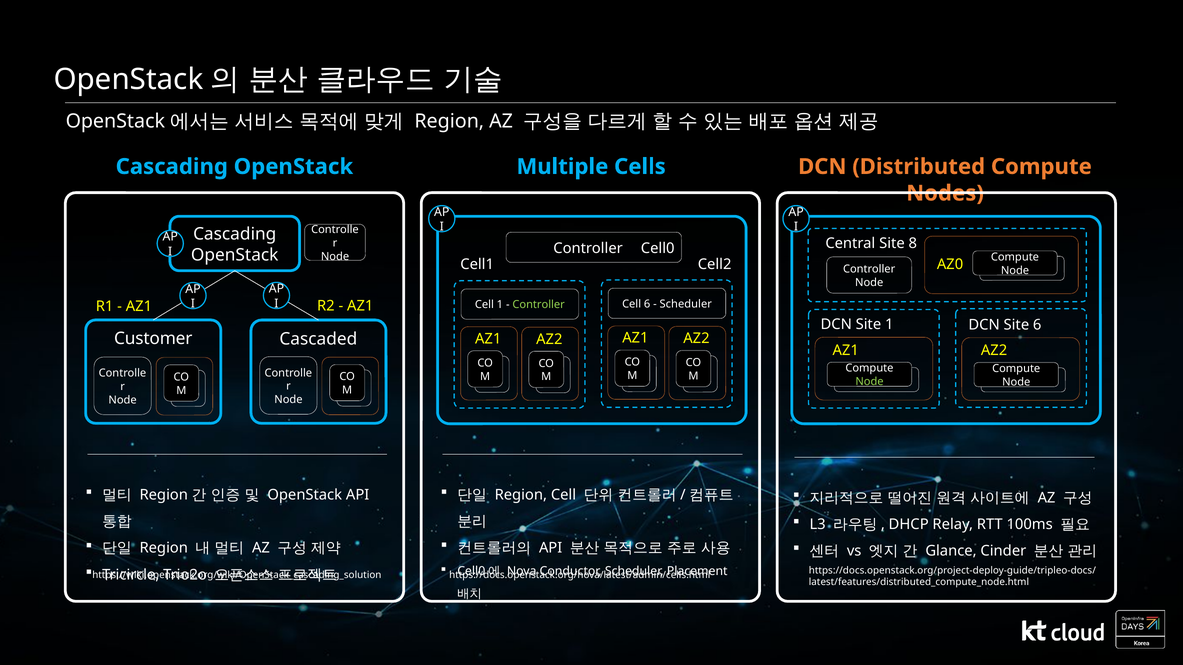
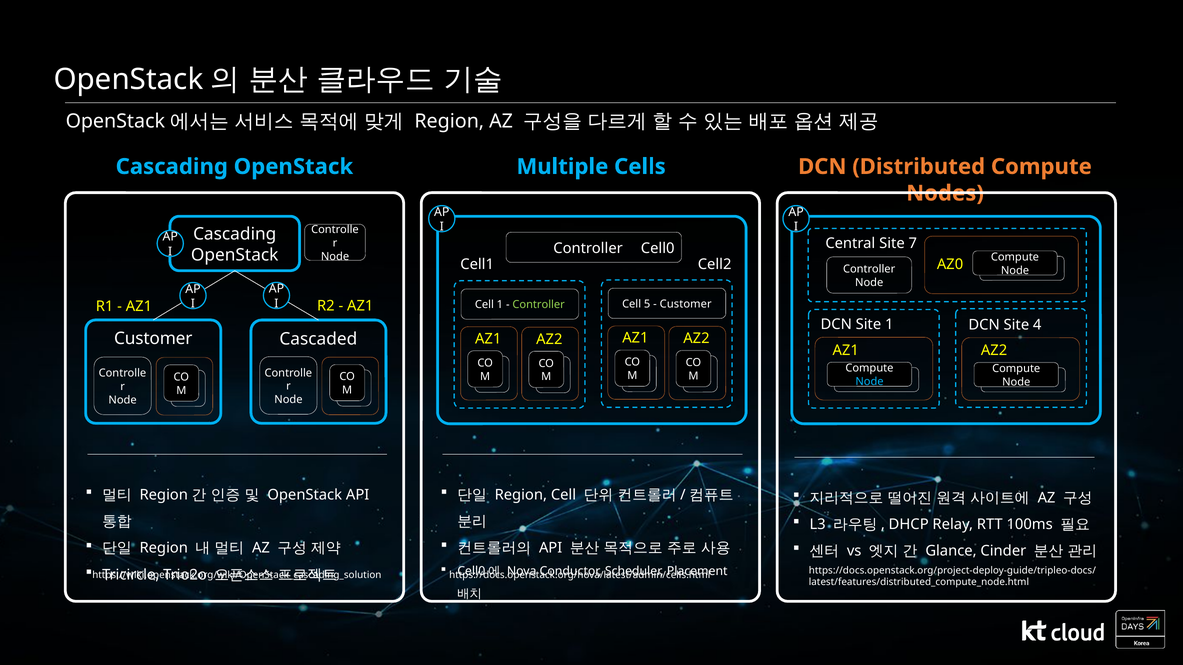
8: 8 -> 7 (913, 243)
Cell 6: 6 -> 5 (647, 304)
Scheduler: Scheduler -> Customer (686, 304)
Site 6: 6 -> 4 (1037, 325)
Node colour: light green -> light blue (869, 382)
